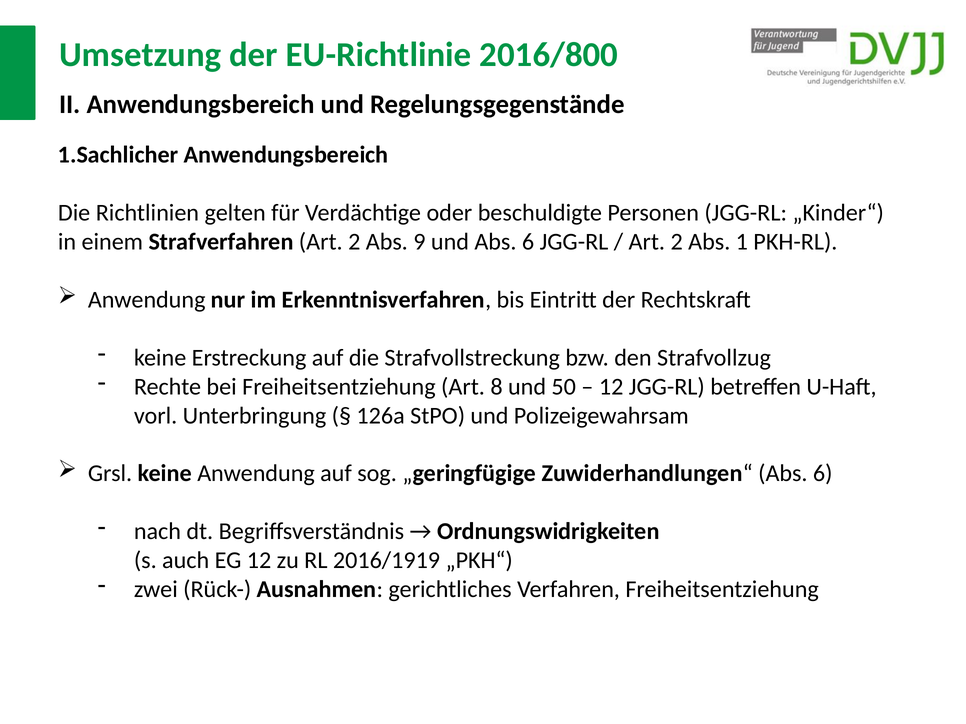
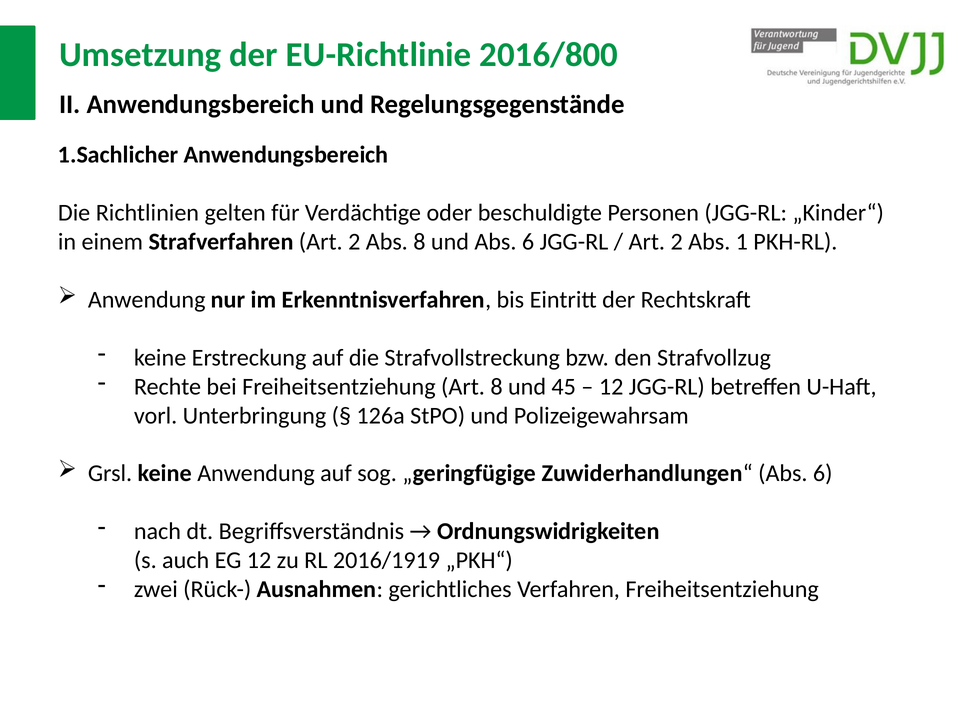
Abs 9: 9 -> 8 (419, 242)
50: 50 -> 45 (564, 387)
